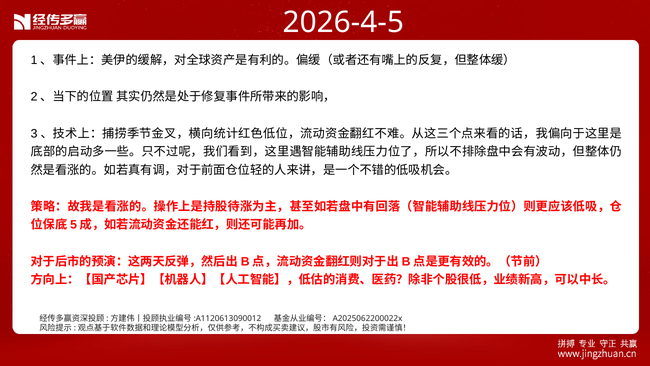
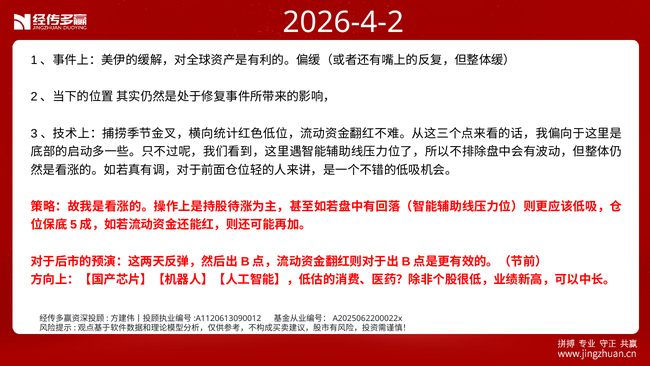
2026-4-5: 2026-4-5 -> 2026-4-2 (343, 22)
